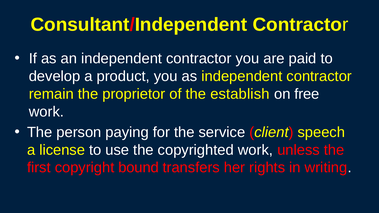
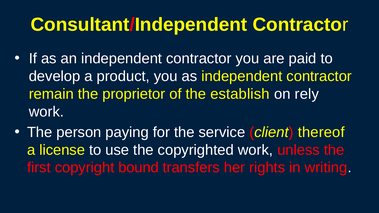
free: free -> rely (307, 94)
speech: speech -> thereof (321, 132)
